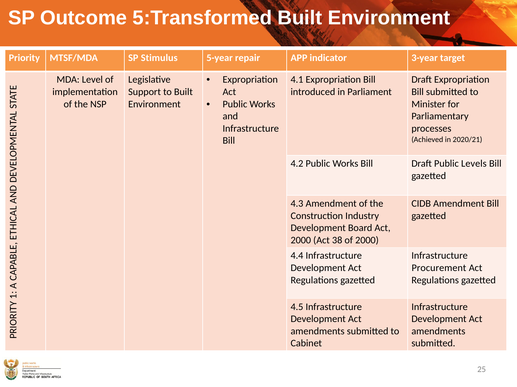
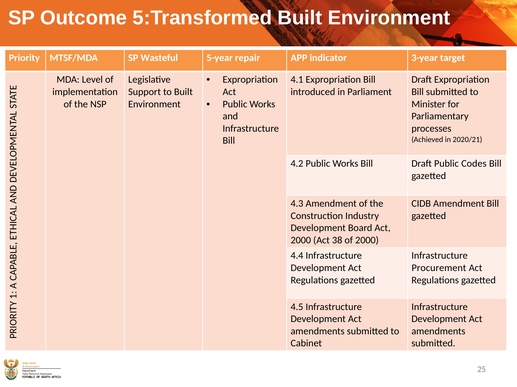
Stimulus: Stimulus -> Wasteful (159, 58)
Levels: Levels -> Codes (474, 164)
